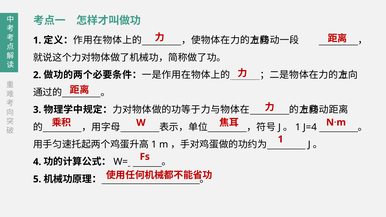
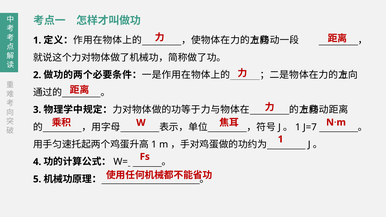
J=4: J=4 -> J=7 (310, 127)
